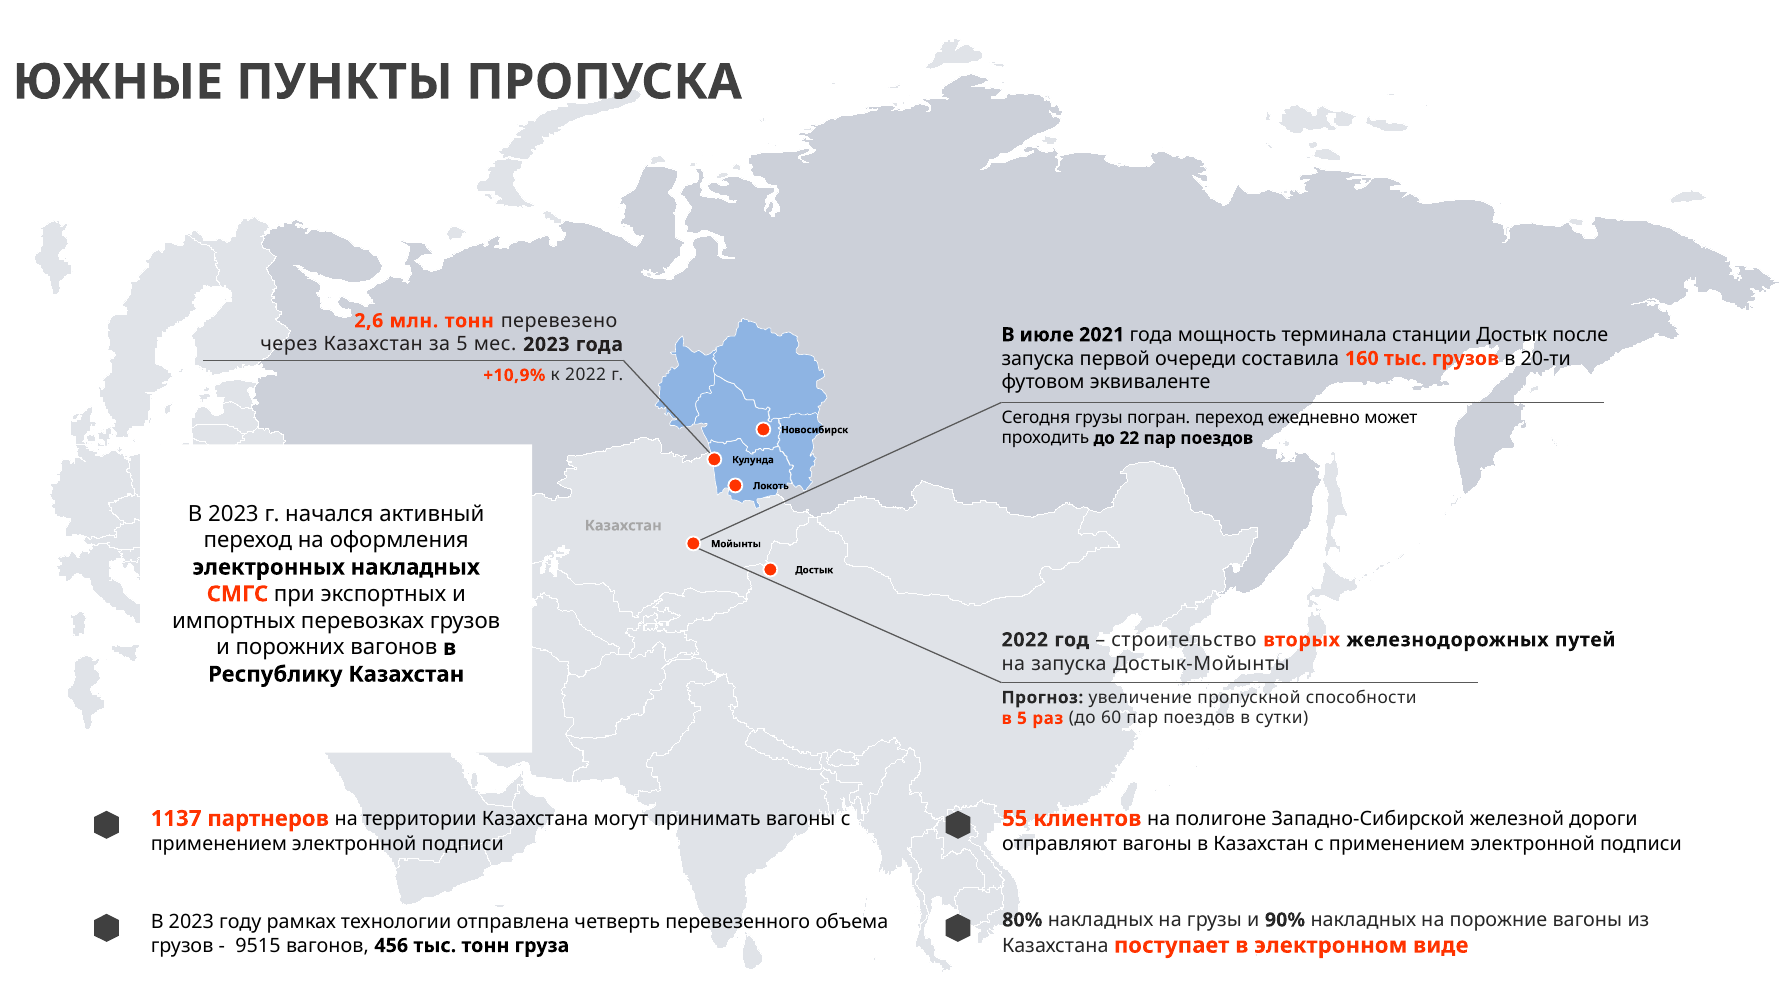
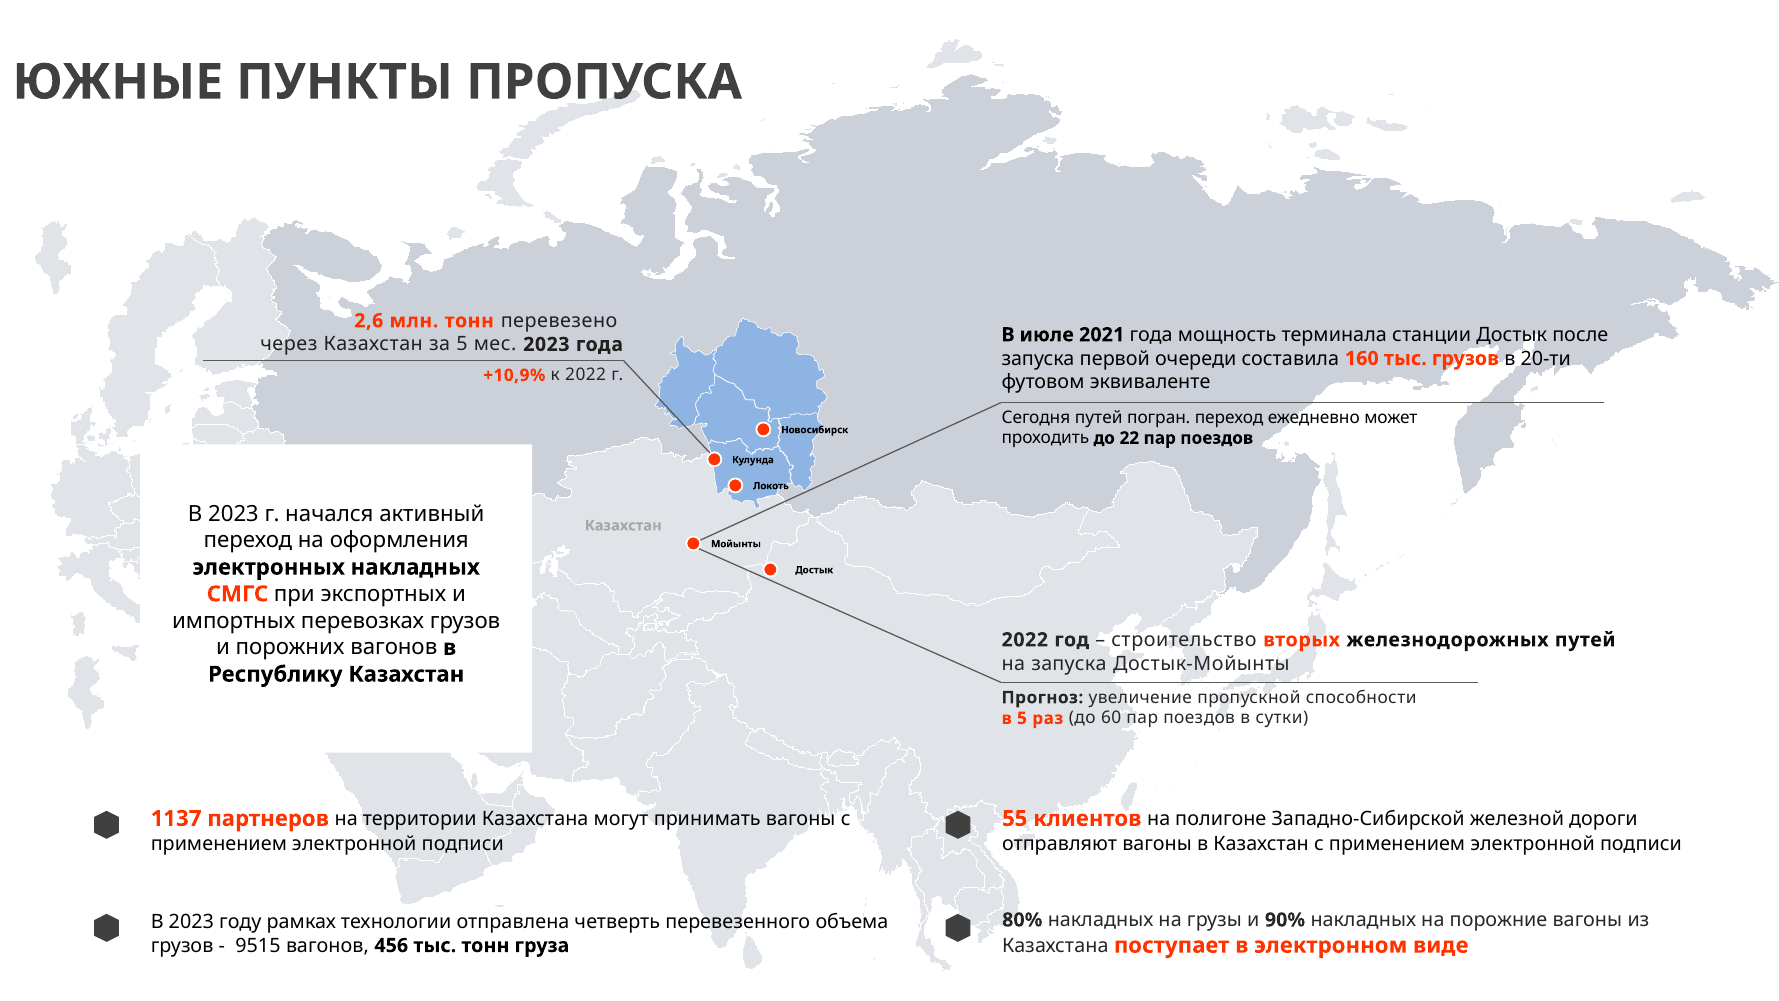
Сегодня грузы: грузы -> путей (1099, 417)
